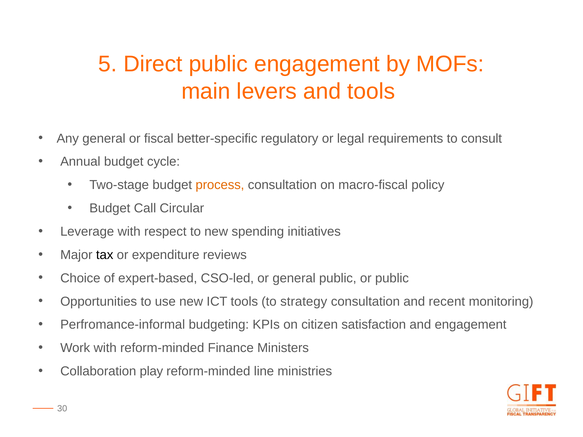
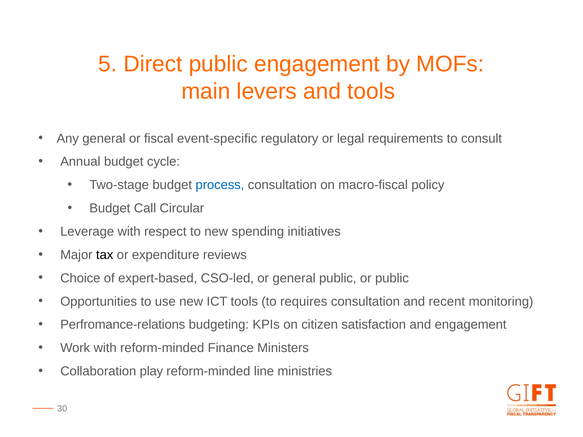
better-specific: better-specific -> event-specific (217, 138)
process colour: orange -> blue (220, 185)
strategy: strategy -> requires (304, 302)
Perfromance-informal: Perfromance-informal -> Perfromance-relations (123, 325)
